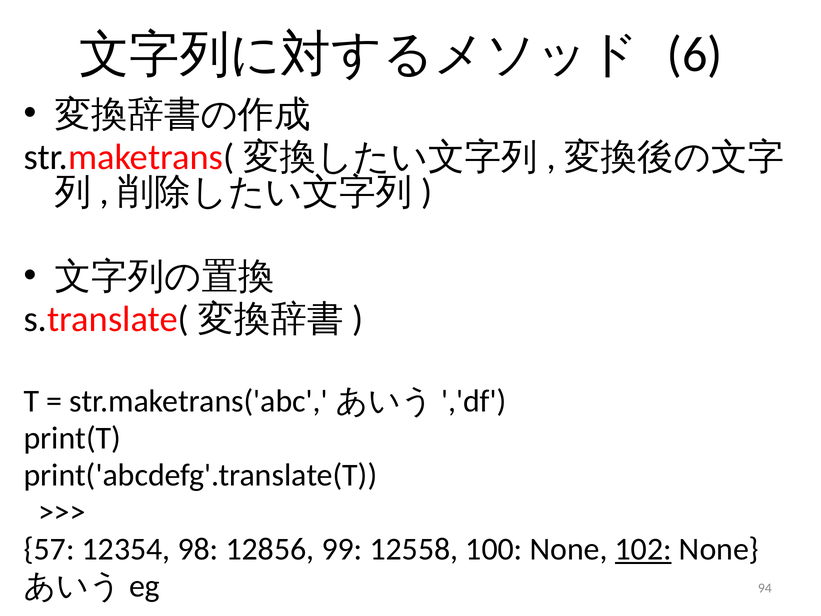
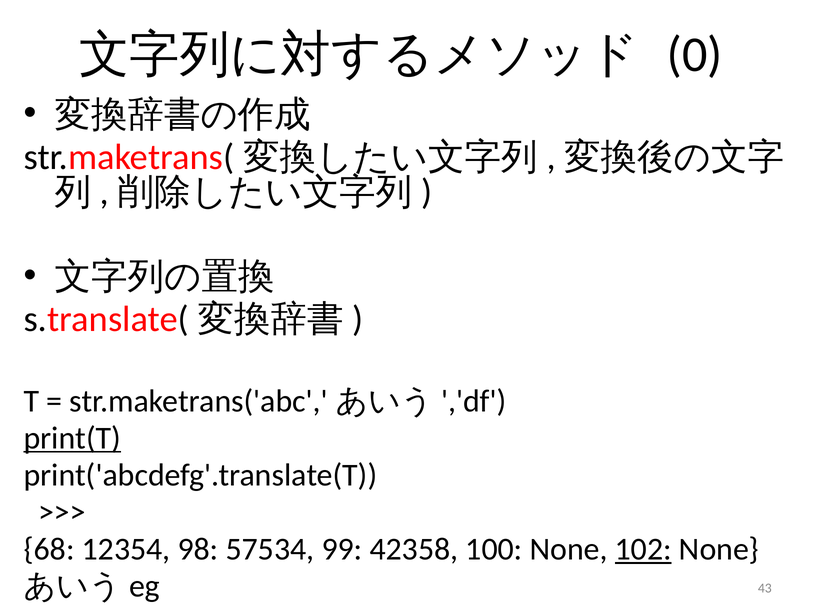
6: 6 -> 0 (695, 55)
print(T underline: none -> present (72, 438)
57: 57 -> 68 (49, 549)
12856: 12856 -> 57534 (270, 549)
12558: 12558 -> 42358 (414, 549)
94: 94 -> 43 (765, 588)
